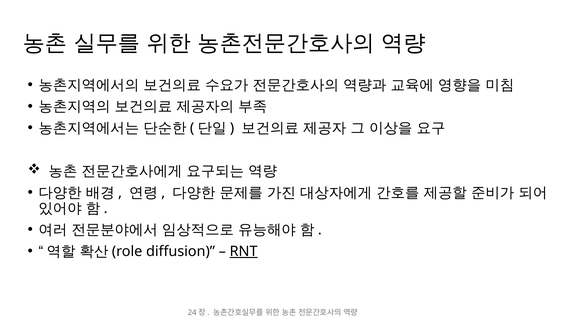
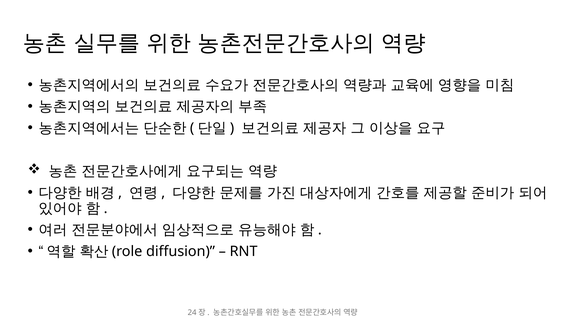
RNT underline: present -> none (244, 251)
